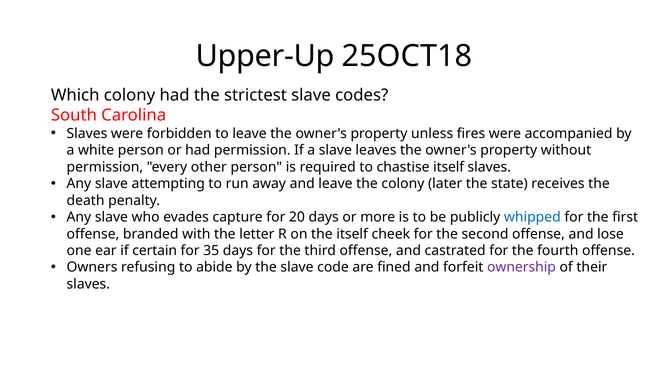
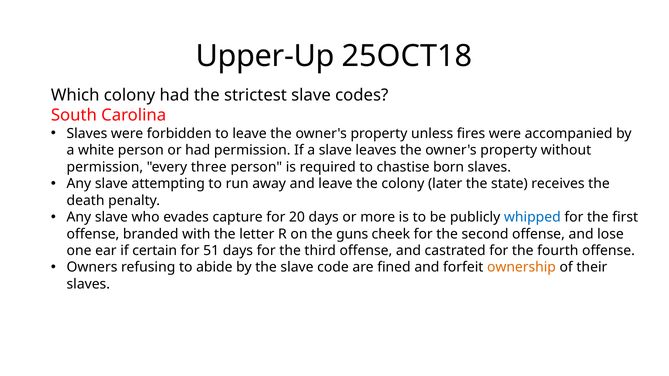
other: other -> three (209, 167)
chastise itself: itself -> born (449, 167)
the itself: itself -> guns (352, 234)
35: 35 -> 51 (211, 251)
ownership colour: purple -> orange (521, 268)
